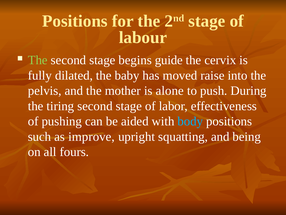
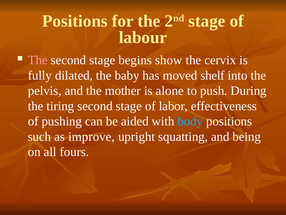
The colour: light green -> pink (38, 60)
guide: guide -> show (169, 60)
raise: raise -> shelf (213, 75)
